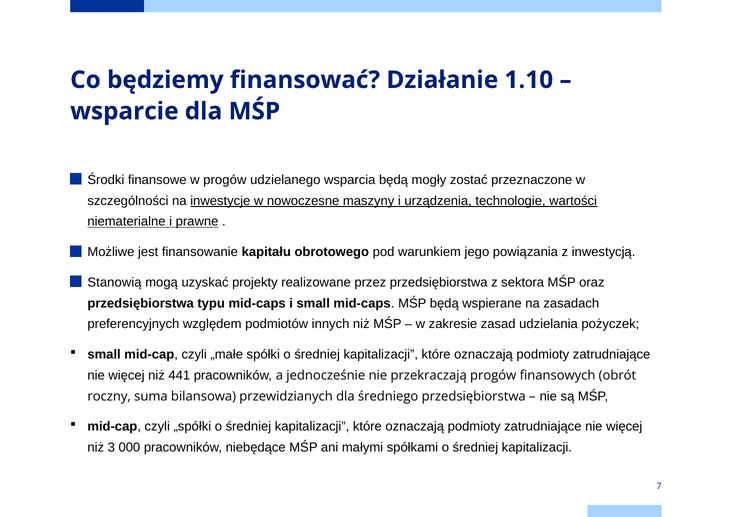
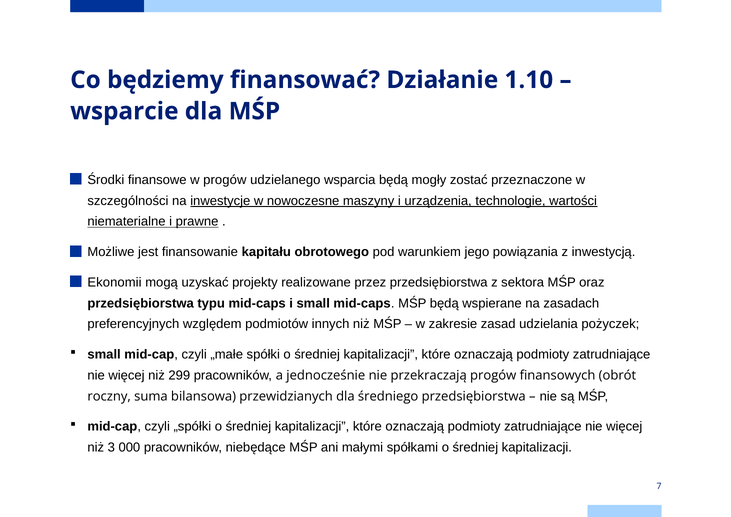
Stanowią: Stanowią -> Ekonomii (115, 282)
441: 441 -> 299 (179, 376)
